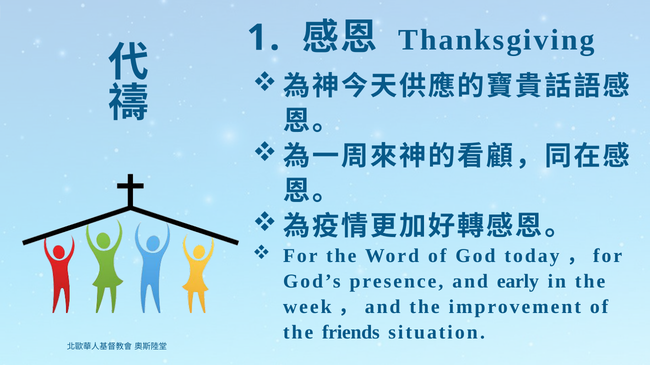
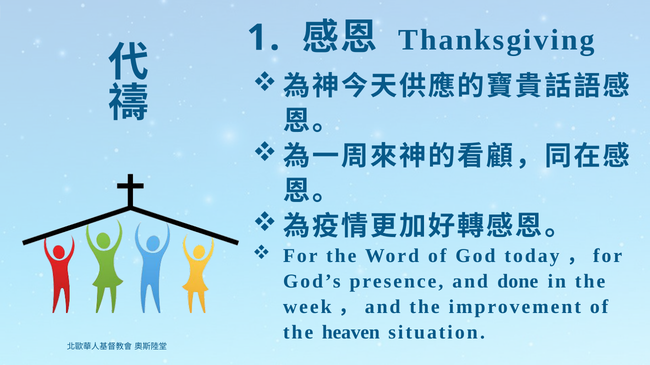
early: early -> done (518, 282)
friends: friends -> heaven (351, 333)
